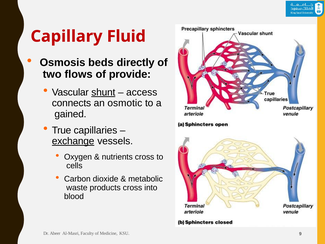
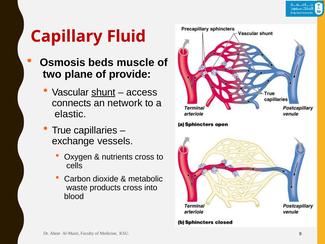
directly: directly -> muscle (135, 63)
flows: flows -> plane (79, 74)
osmotic: osmotic -> network (125, 103)
gained: gained -> elastic (70, 114)
exchange underline: present -> none (73, 141)
